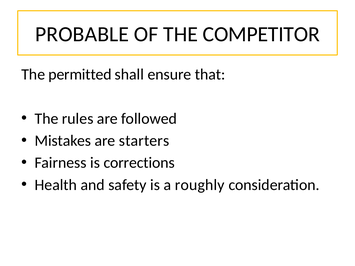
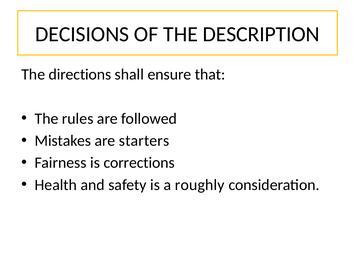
PROBABLE: PROBABLE -> DECISIONS (82, 34)
COMPETITOR: COMPETITOR -> DESCRIPTION (261, 34)
permitted: permitted -> directions (80, 74)
